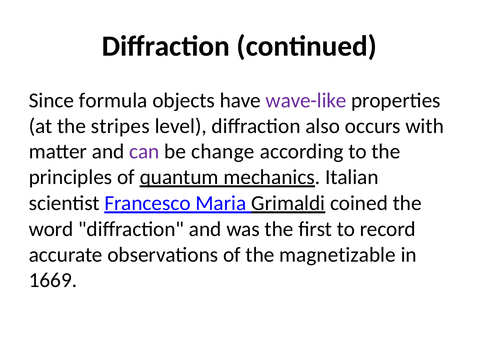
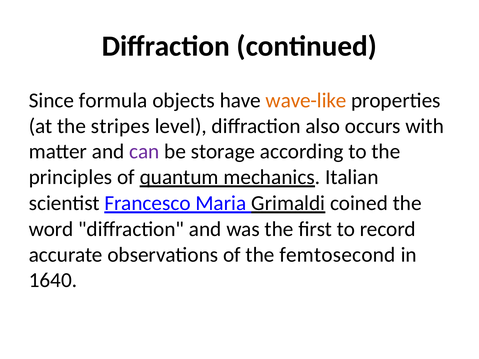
wave-like colour: purple -> orange (306, 101)
change: change -> storage (223, 152)
magnetizable: magnetizable -> femtosecond (337, 255)
1669: 1669 -> 1640 (53, 280)
